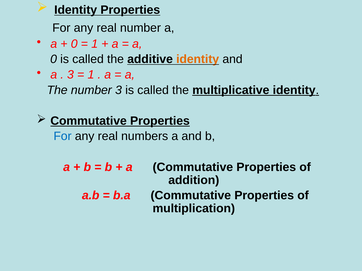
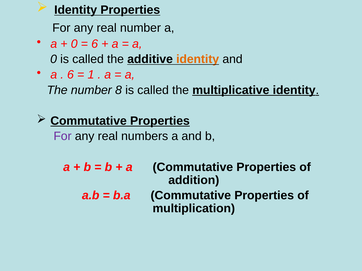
1: 1 -> 6 (95, 44)
3: 3 -> 6 (70, 75)
number 3: 3 -> 8 (118, 90)
For colour: blue -> purple (63, 137)
